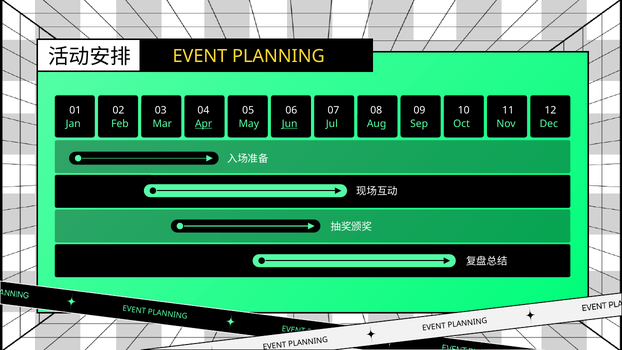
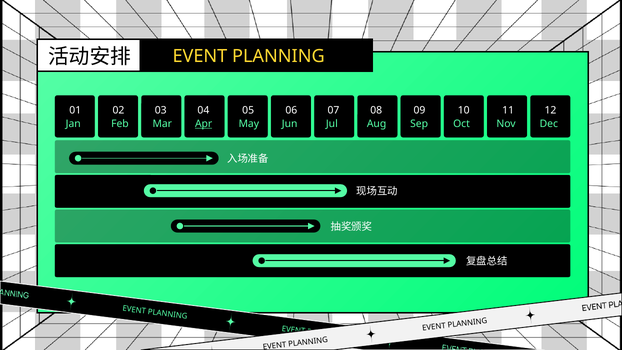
Jun underline: present -> none (290, 124)
